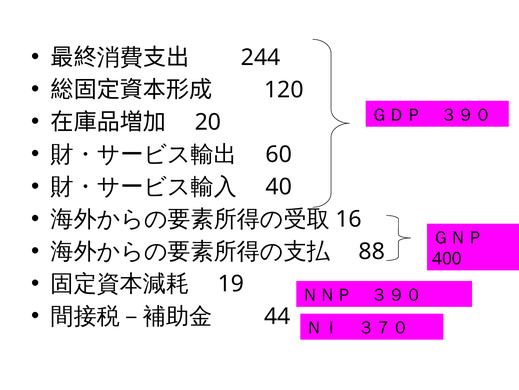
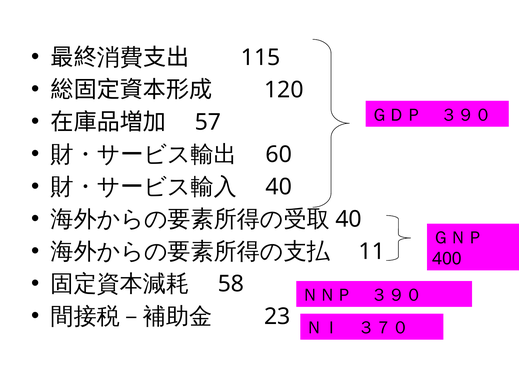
244: 244 -> 115 (261, 57)
20: 20 -> 57 (208, 122)
16: 16 -> 40 (349, 219)
88: 88 -> 11 (372, 251)
19: 19 -> 58 (231, 283)
44: 44 -> 23 (277, 316)
